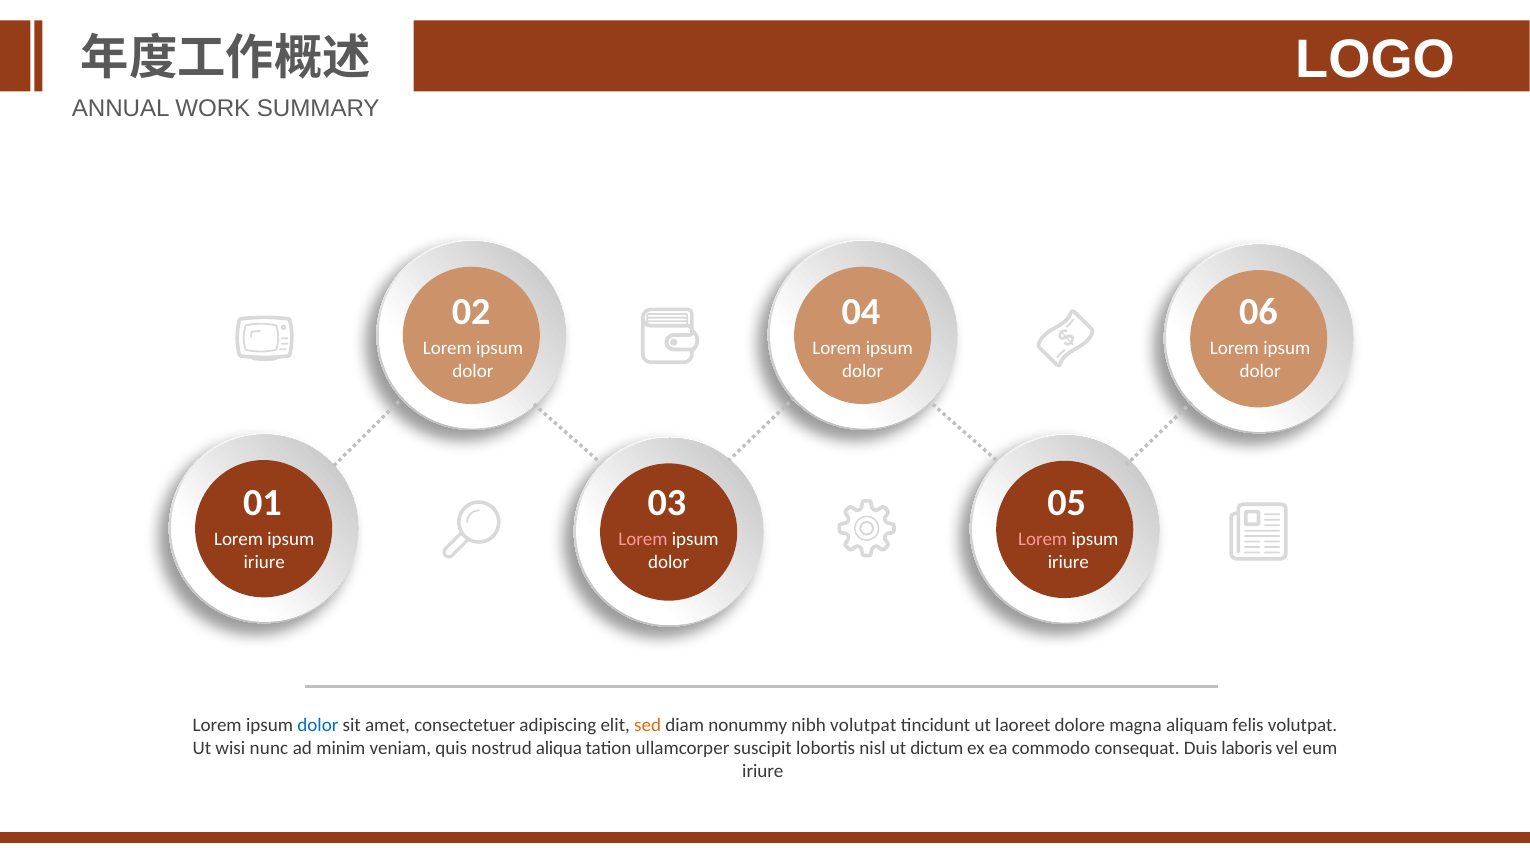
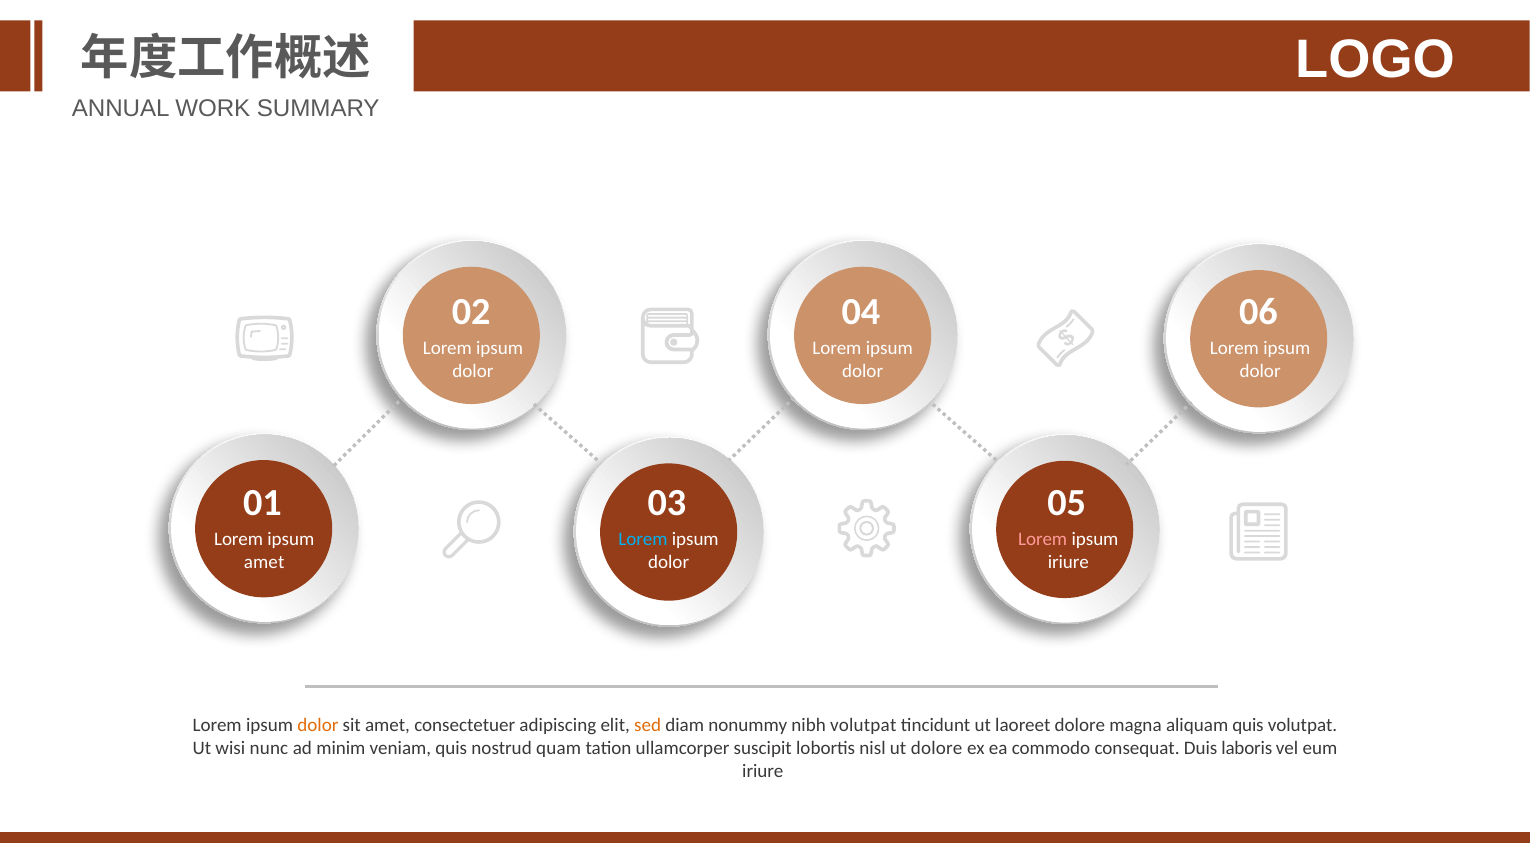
Lorem colour: pink -> light blue (643, 539)
iriure: iriure -> amet (264, 562)
dolor colour: blue -> orange (318, 726)
aliquam felis: felis -> quis (1248, 726)
aliqua: aliqua -> quam (559, 748)
ut dictum: dictum -> dolore (937, 748)
